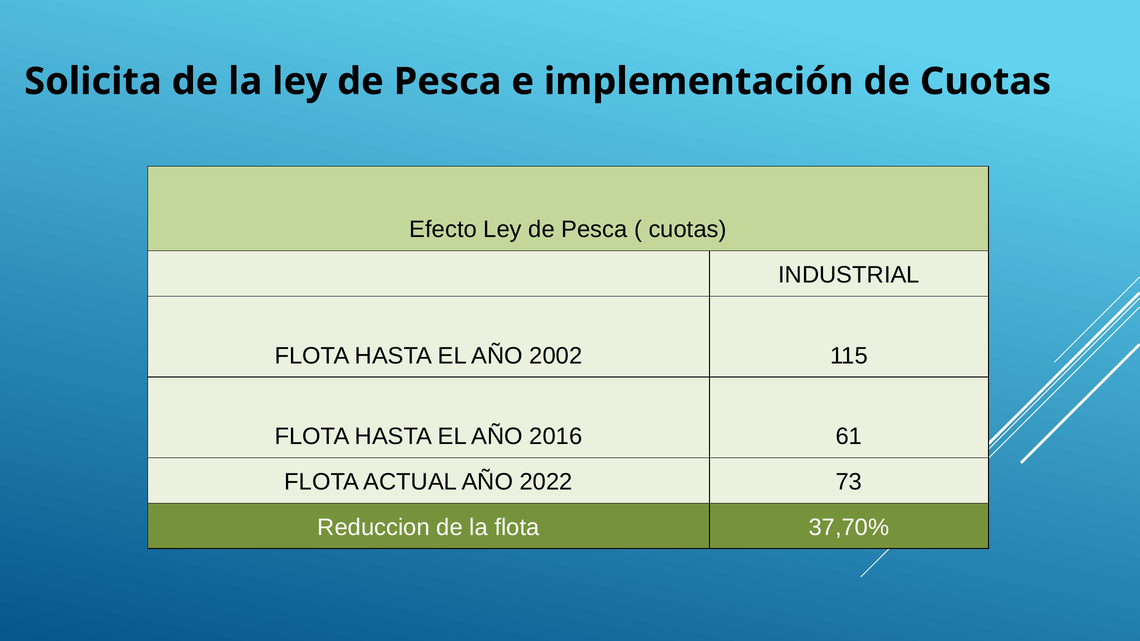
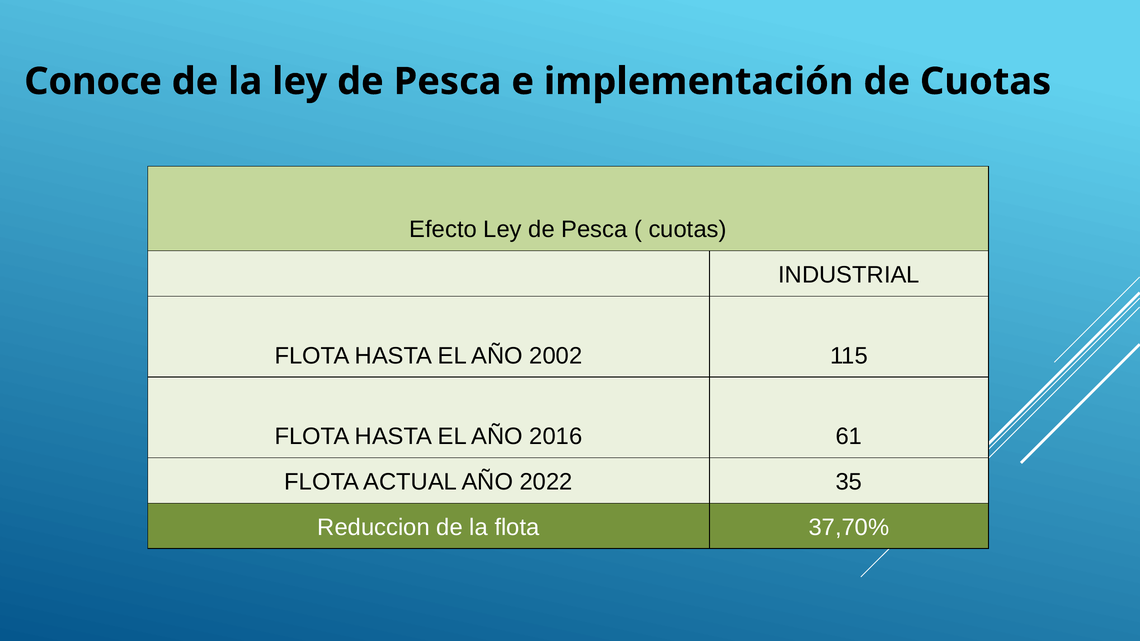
Solicita: Solicita -> Conoce (93, 82)
73: 73 -> 35 (849, 482)
